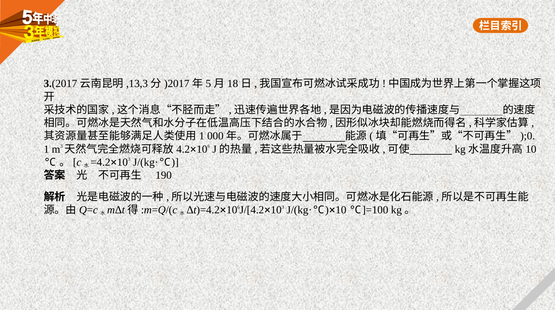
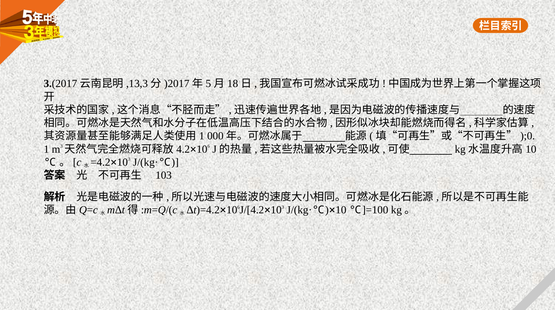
190: 190 -> 103 (164, 175)
